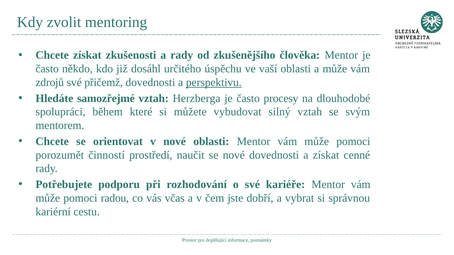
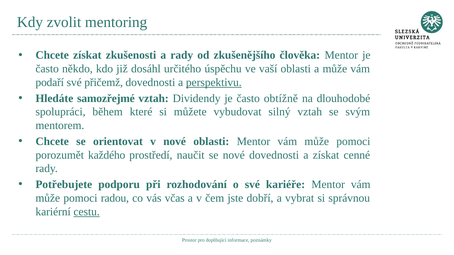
zdrojů: zdrojů -> podaří (50, 83)
Herzberga: Herzberga -> Dividendy (197, 98)
procesy: procesy -> obtížně (281, 98)
činností: činností -> každého (107, 155)
cestu underline: none -> present (87, 212)
